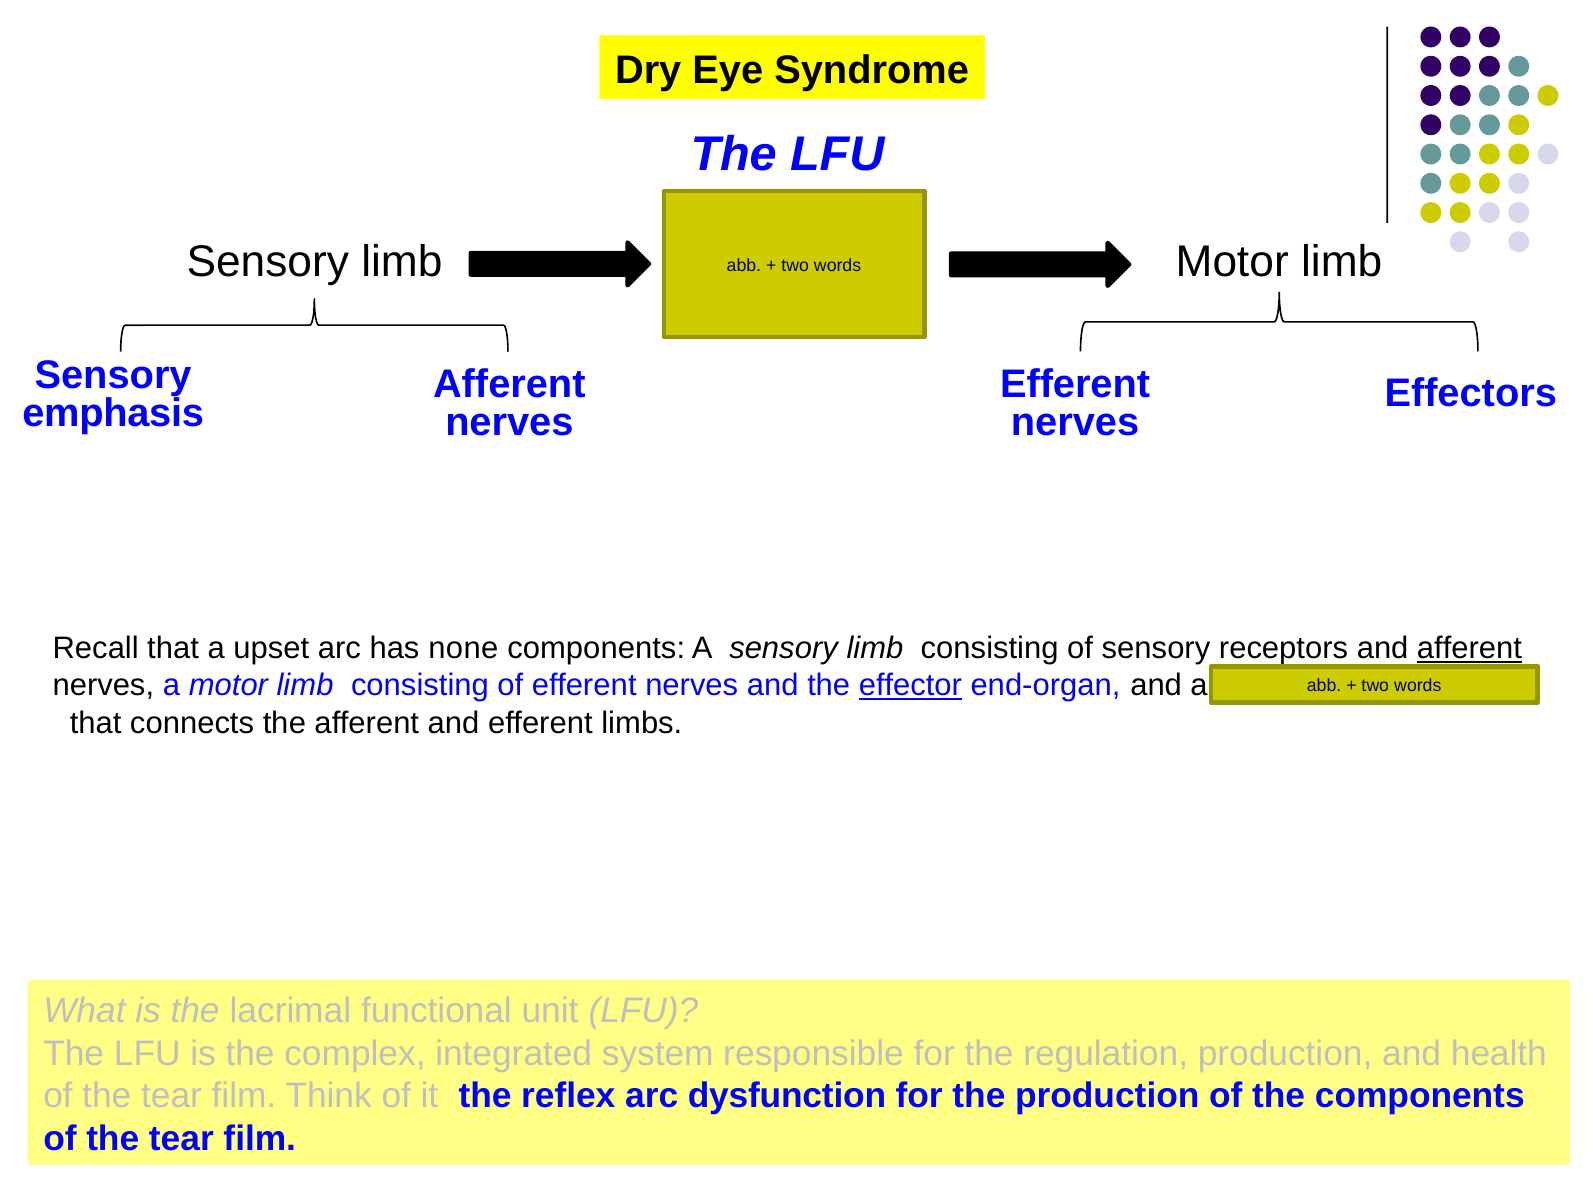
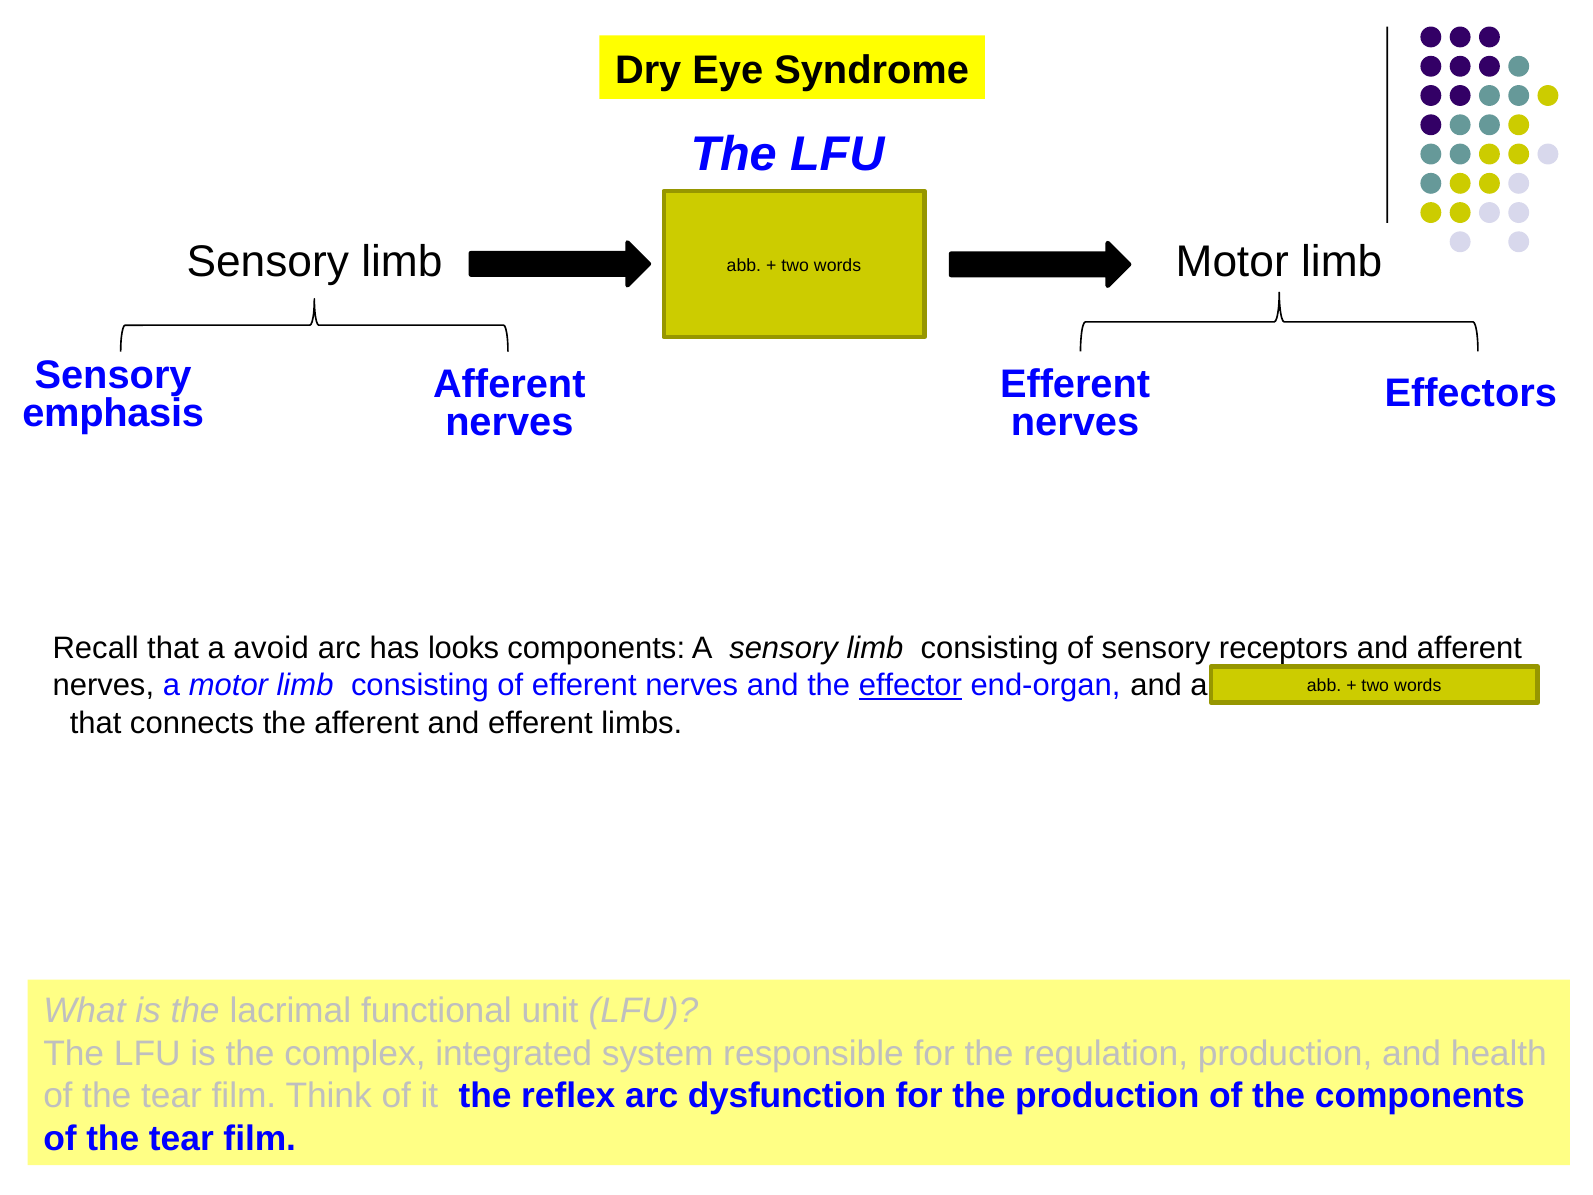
upset: upset -> avoid (271, 648)
none: none -> looks (464, 648)
afferent underline: present -> none (1469, 648)
